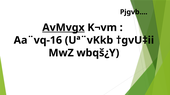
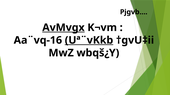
Uª¨vKkb underline: none -> present (89, 40)
